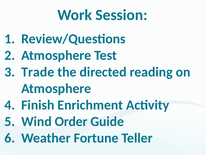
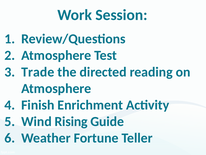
Order: Order -> Rising (71, 121)
